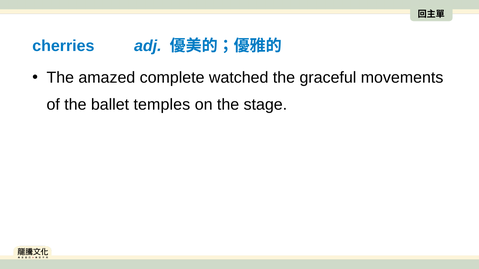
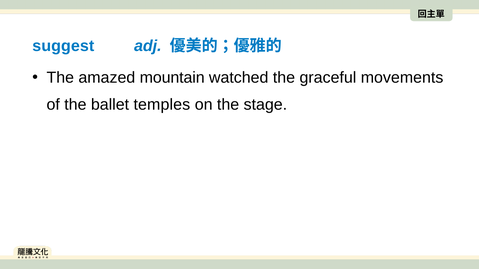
cherries: cherries -> suggest (63, 46)
complete: complete -> mountain (172, 78)
